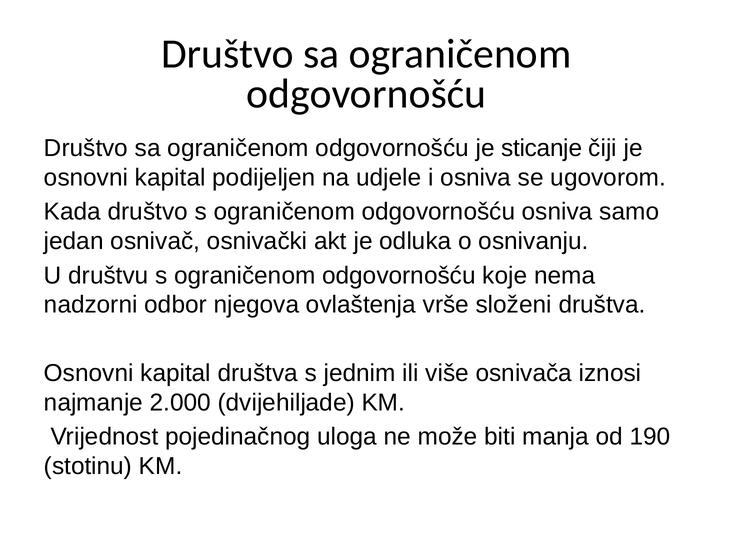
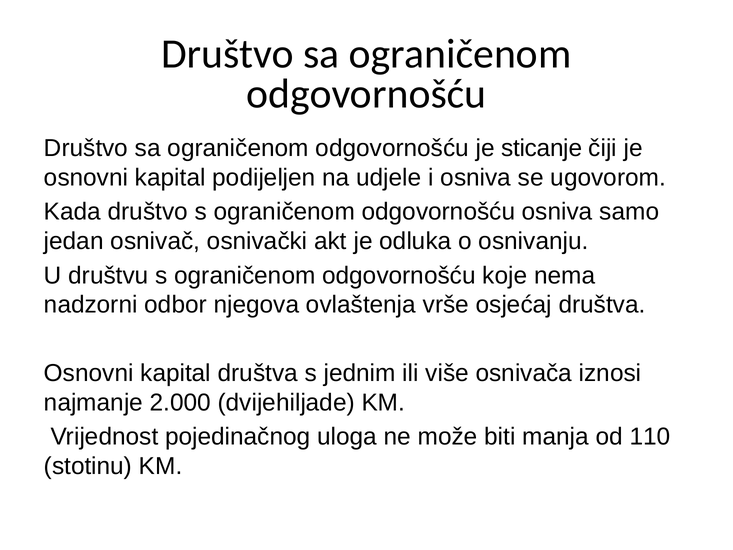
složeni: složeni -> osjećaj (514, 305)
190: 190 -> 110 (650, 437)
